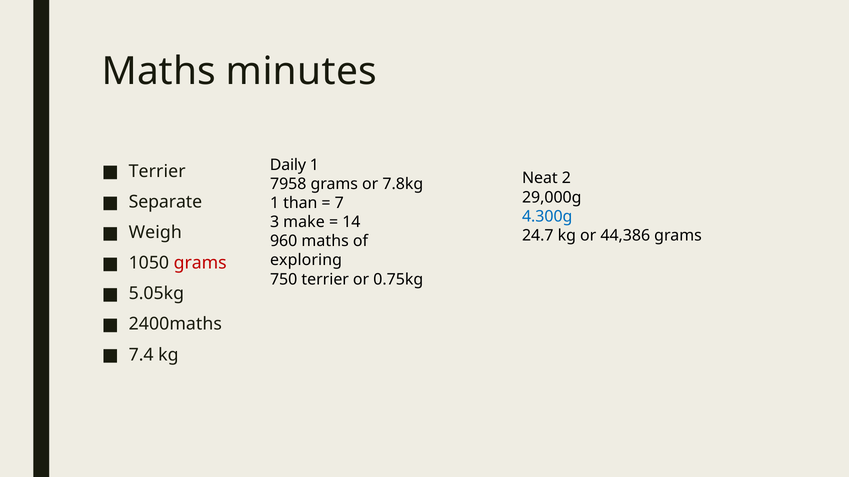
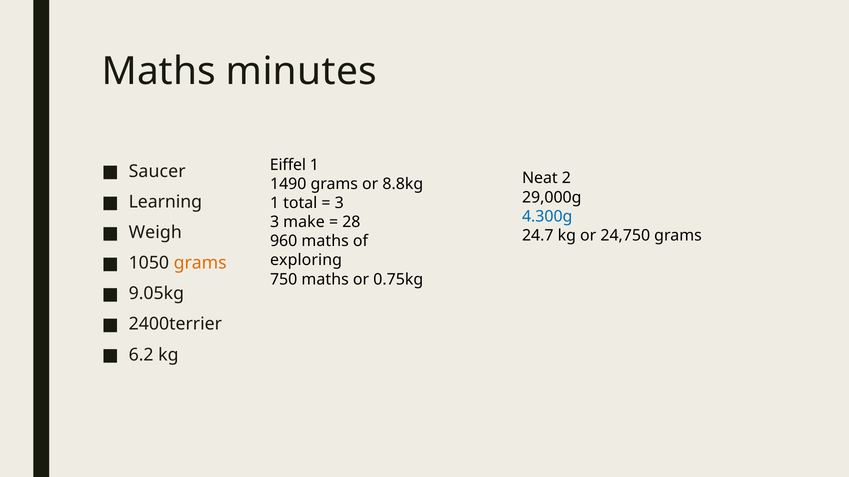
Daily: Daily -> Eiffel (288, 165)
Terrier: Terrier -> Saucer (157, 172)
7958: 7958 -> 1490 (288, 184)
7.8kg: 7.8kg -> 8.8kg (403, 184)
Separate: Separate -> Learning (165, 202)
than: than -> total (300, 203)
7: 7 -> 3 (339, 203)
14: 14 -> 28 (351, 222)
44,386: 44,386 -> 24,750 (625, 236)
grams colour: red -> orange (200, 263)
750 terrier: terrier -> maths (325, 280)
5.05kg: 5.05kg -> 9.05kg (156, 294)
2400maths: 2400maths -> 2400terrier (175, 325)
7.4: 7.4 -> 6.2 (141, 355)
